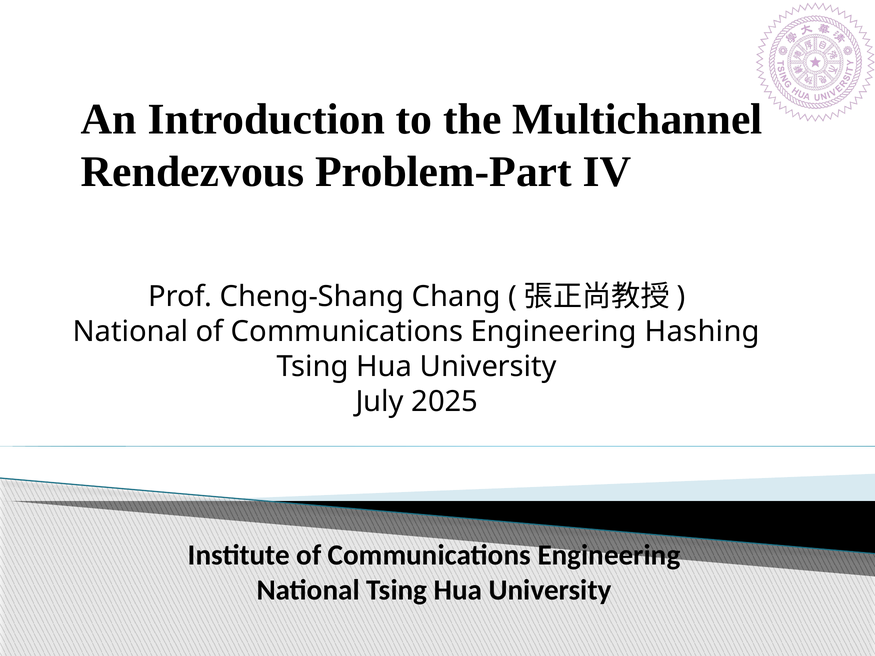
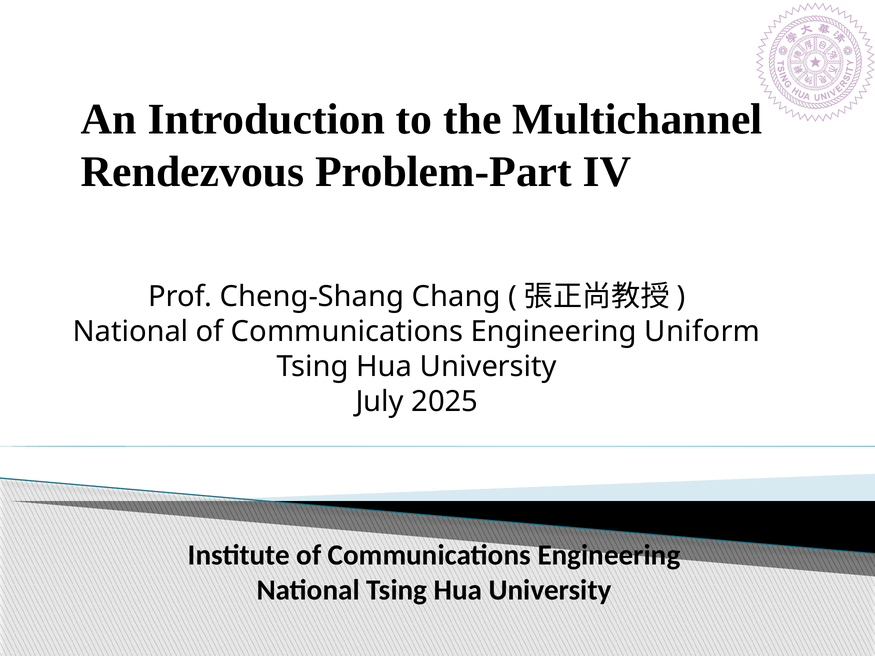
Hashing: Hashing -> Uniform (702, 332)
